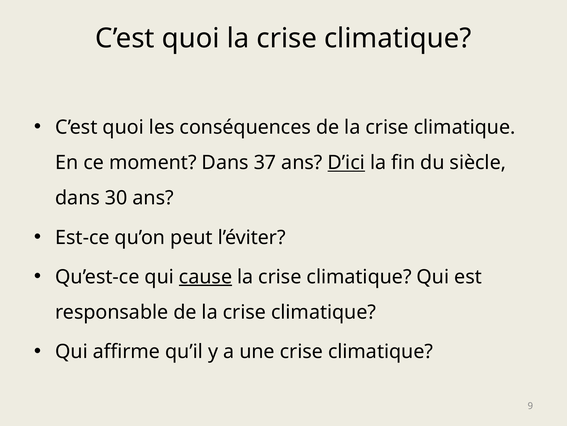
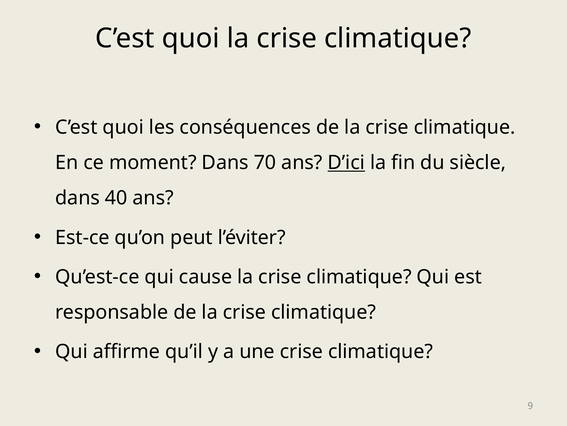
37: 37 -> 70 (265, 162)
30: 30 -> 40 (116, 198)
cause underline: present -> none (206, 276)
